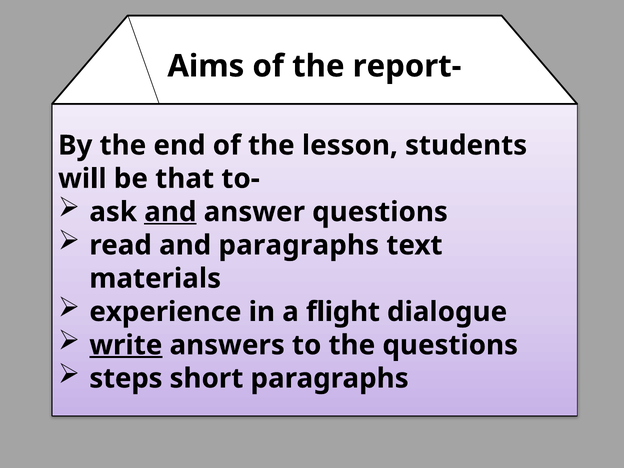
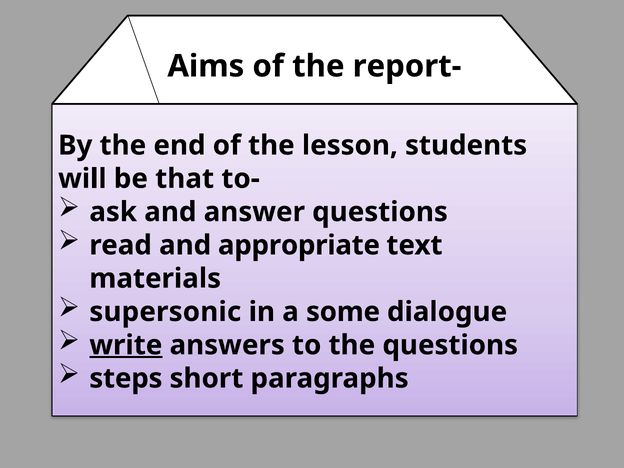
and underline: present -> none (170, 212)
and paragraphs: paragraphs -> appropriate (299, 245)
experience: experience -> supersonic (165, 312)
flight: flight -> some (343, 312)
